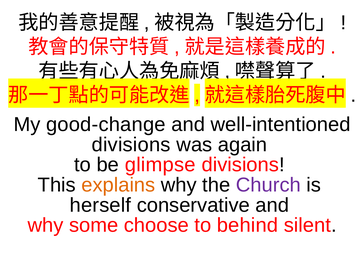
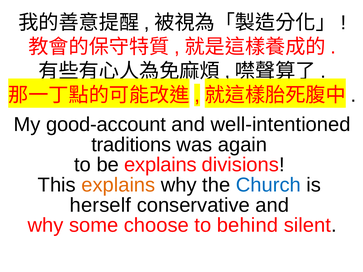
good-change: good-change -> good-account (106, 125)
divisions: divisions -> traditions (131, 145)
be glimpse: glimpse -> explains (160, 165)
Church colour: purple -> blue (268, 185)
